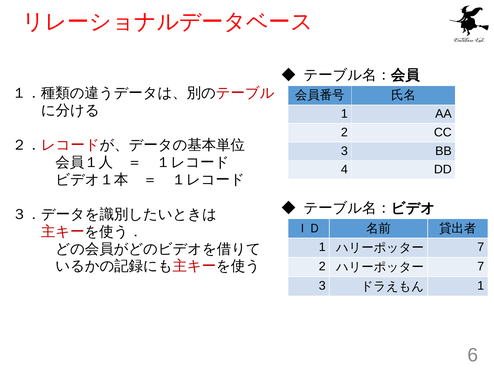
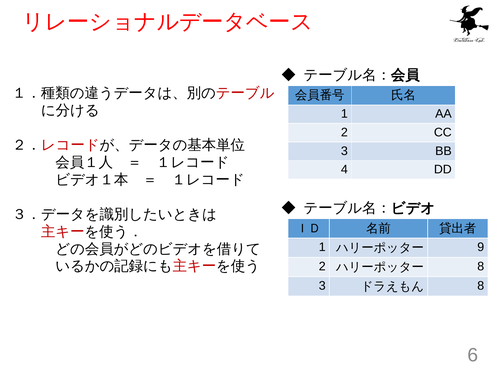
7: 7 -> 9 (481, 247)
7: 7 -> 8 (481, 266)
1: 1 -> 8 (481, 285)
